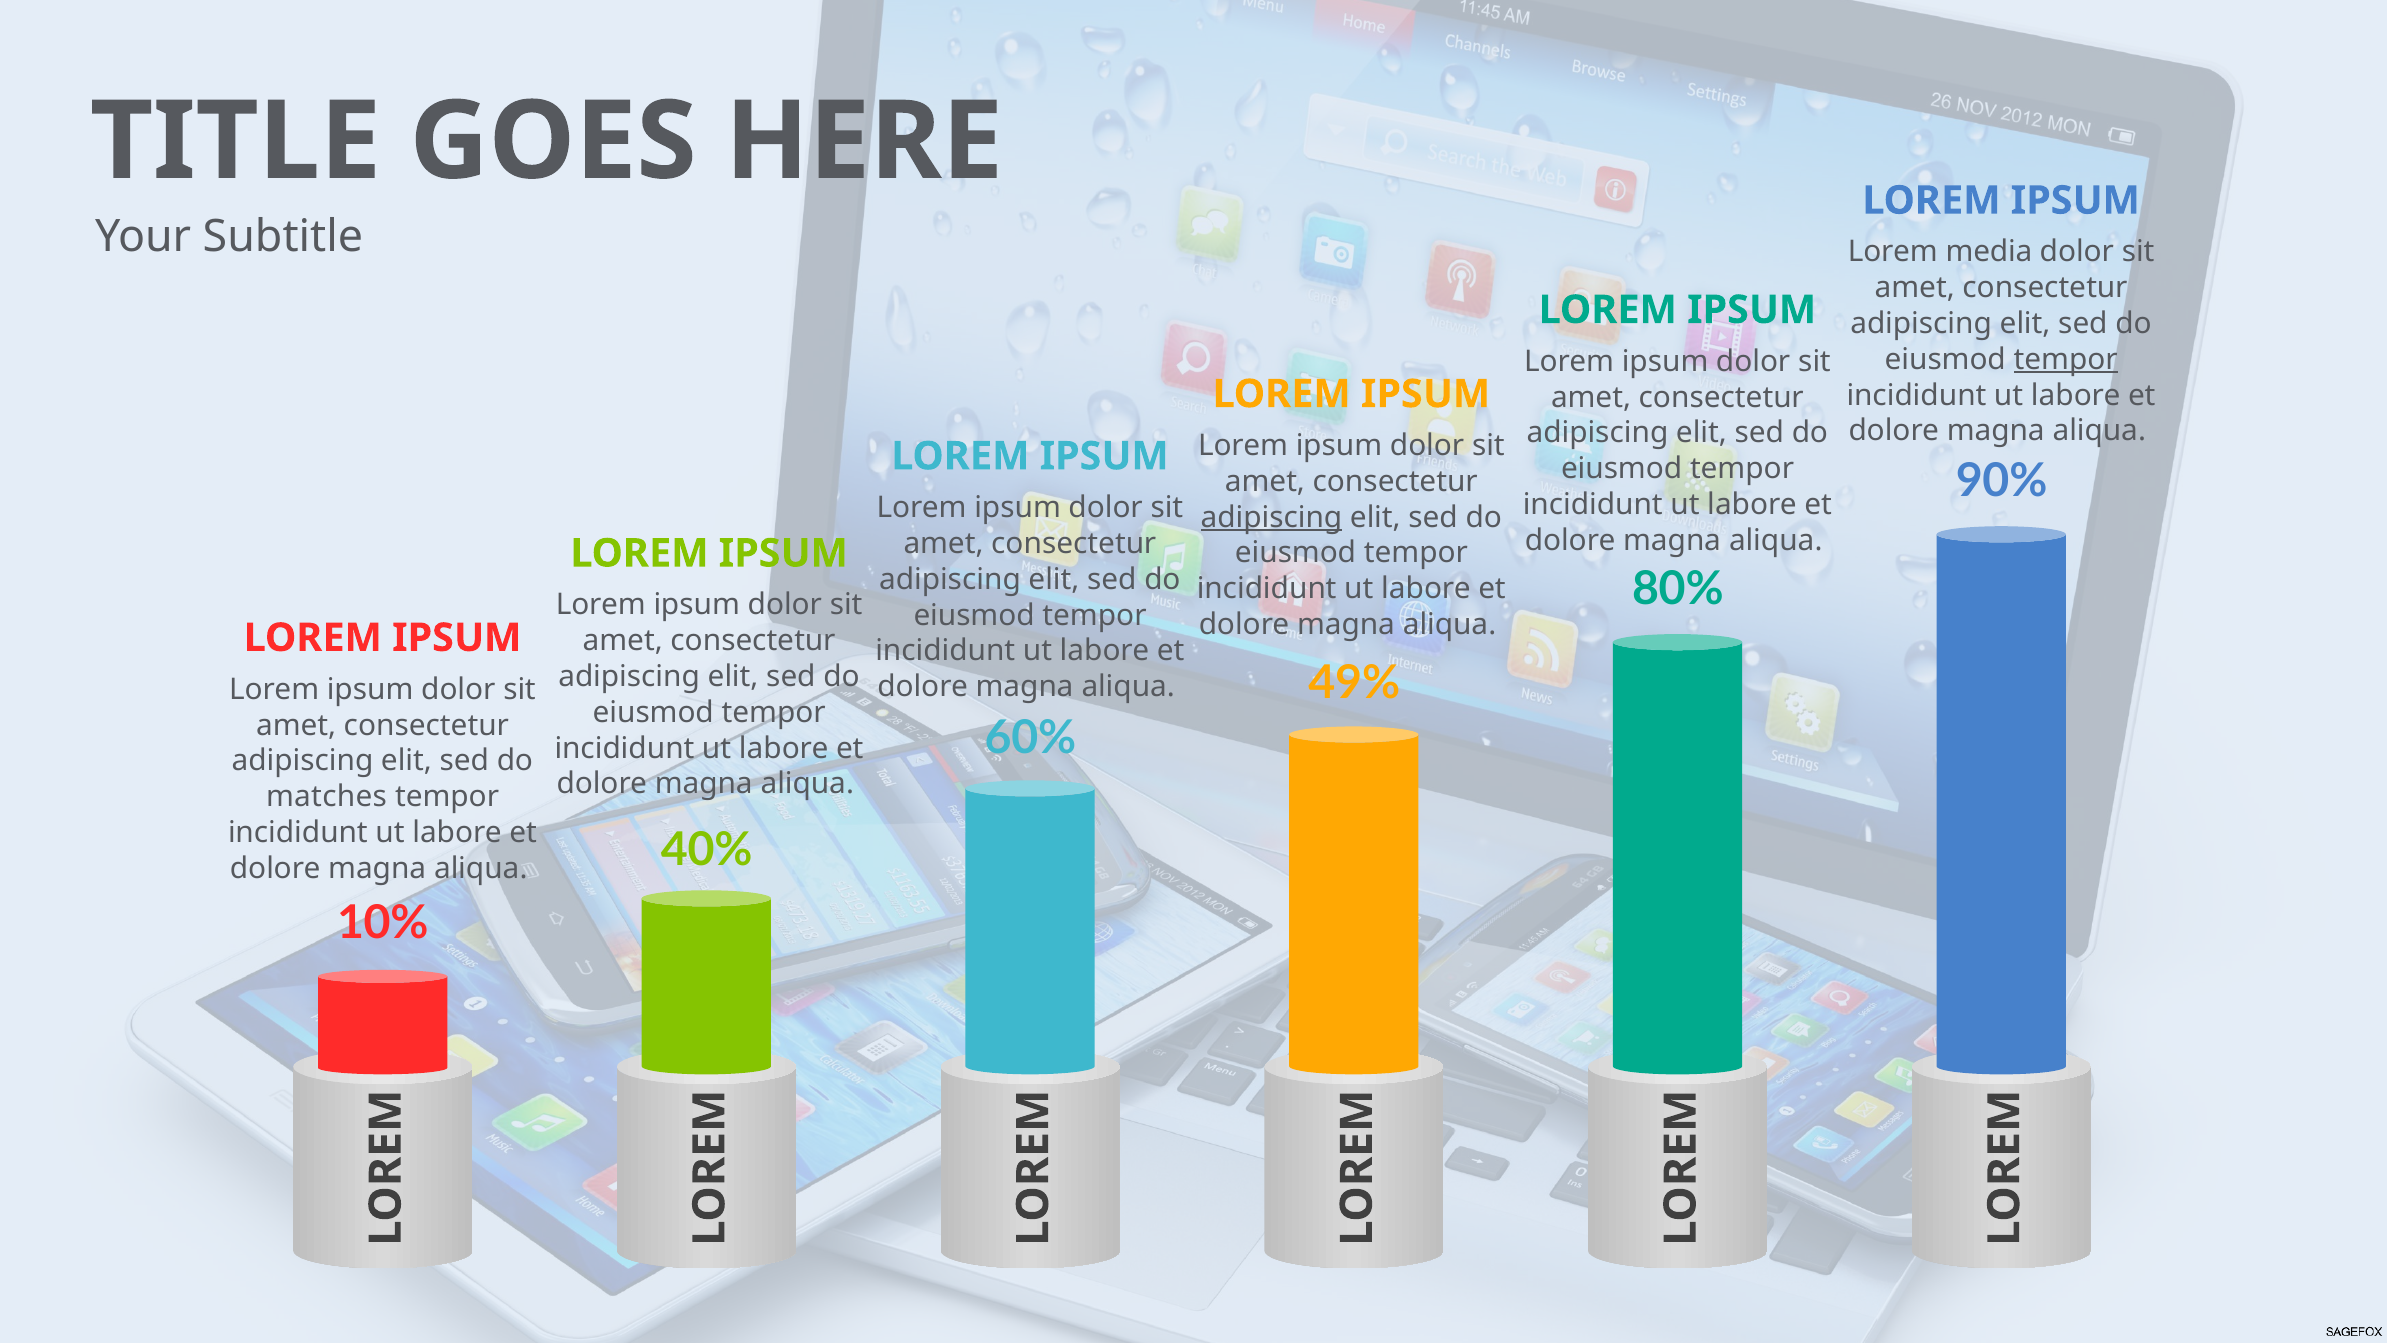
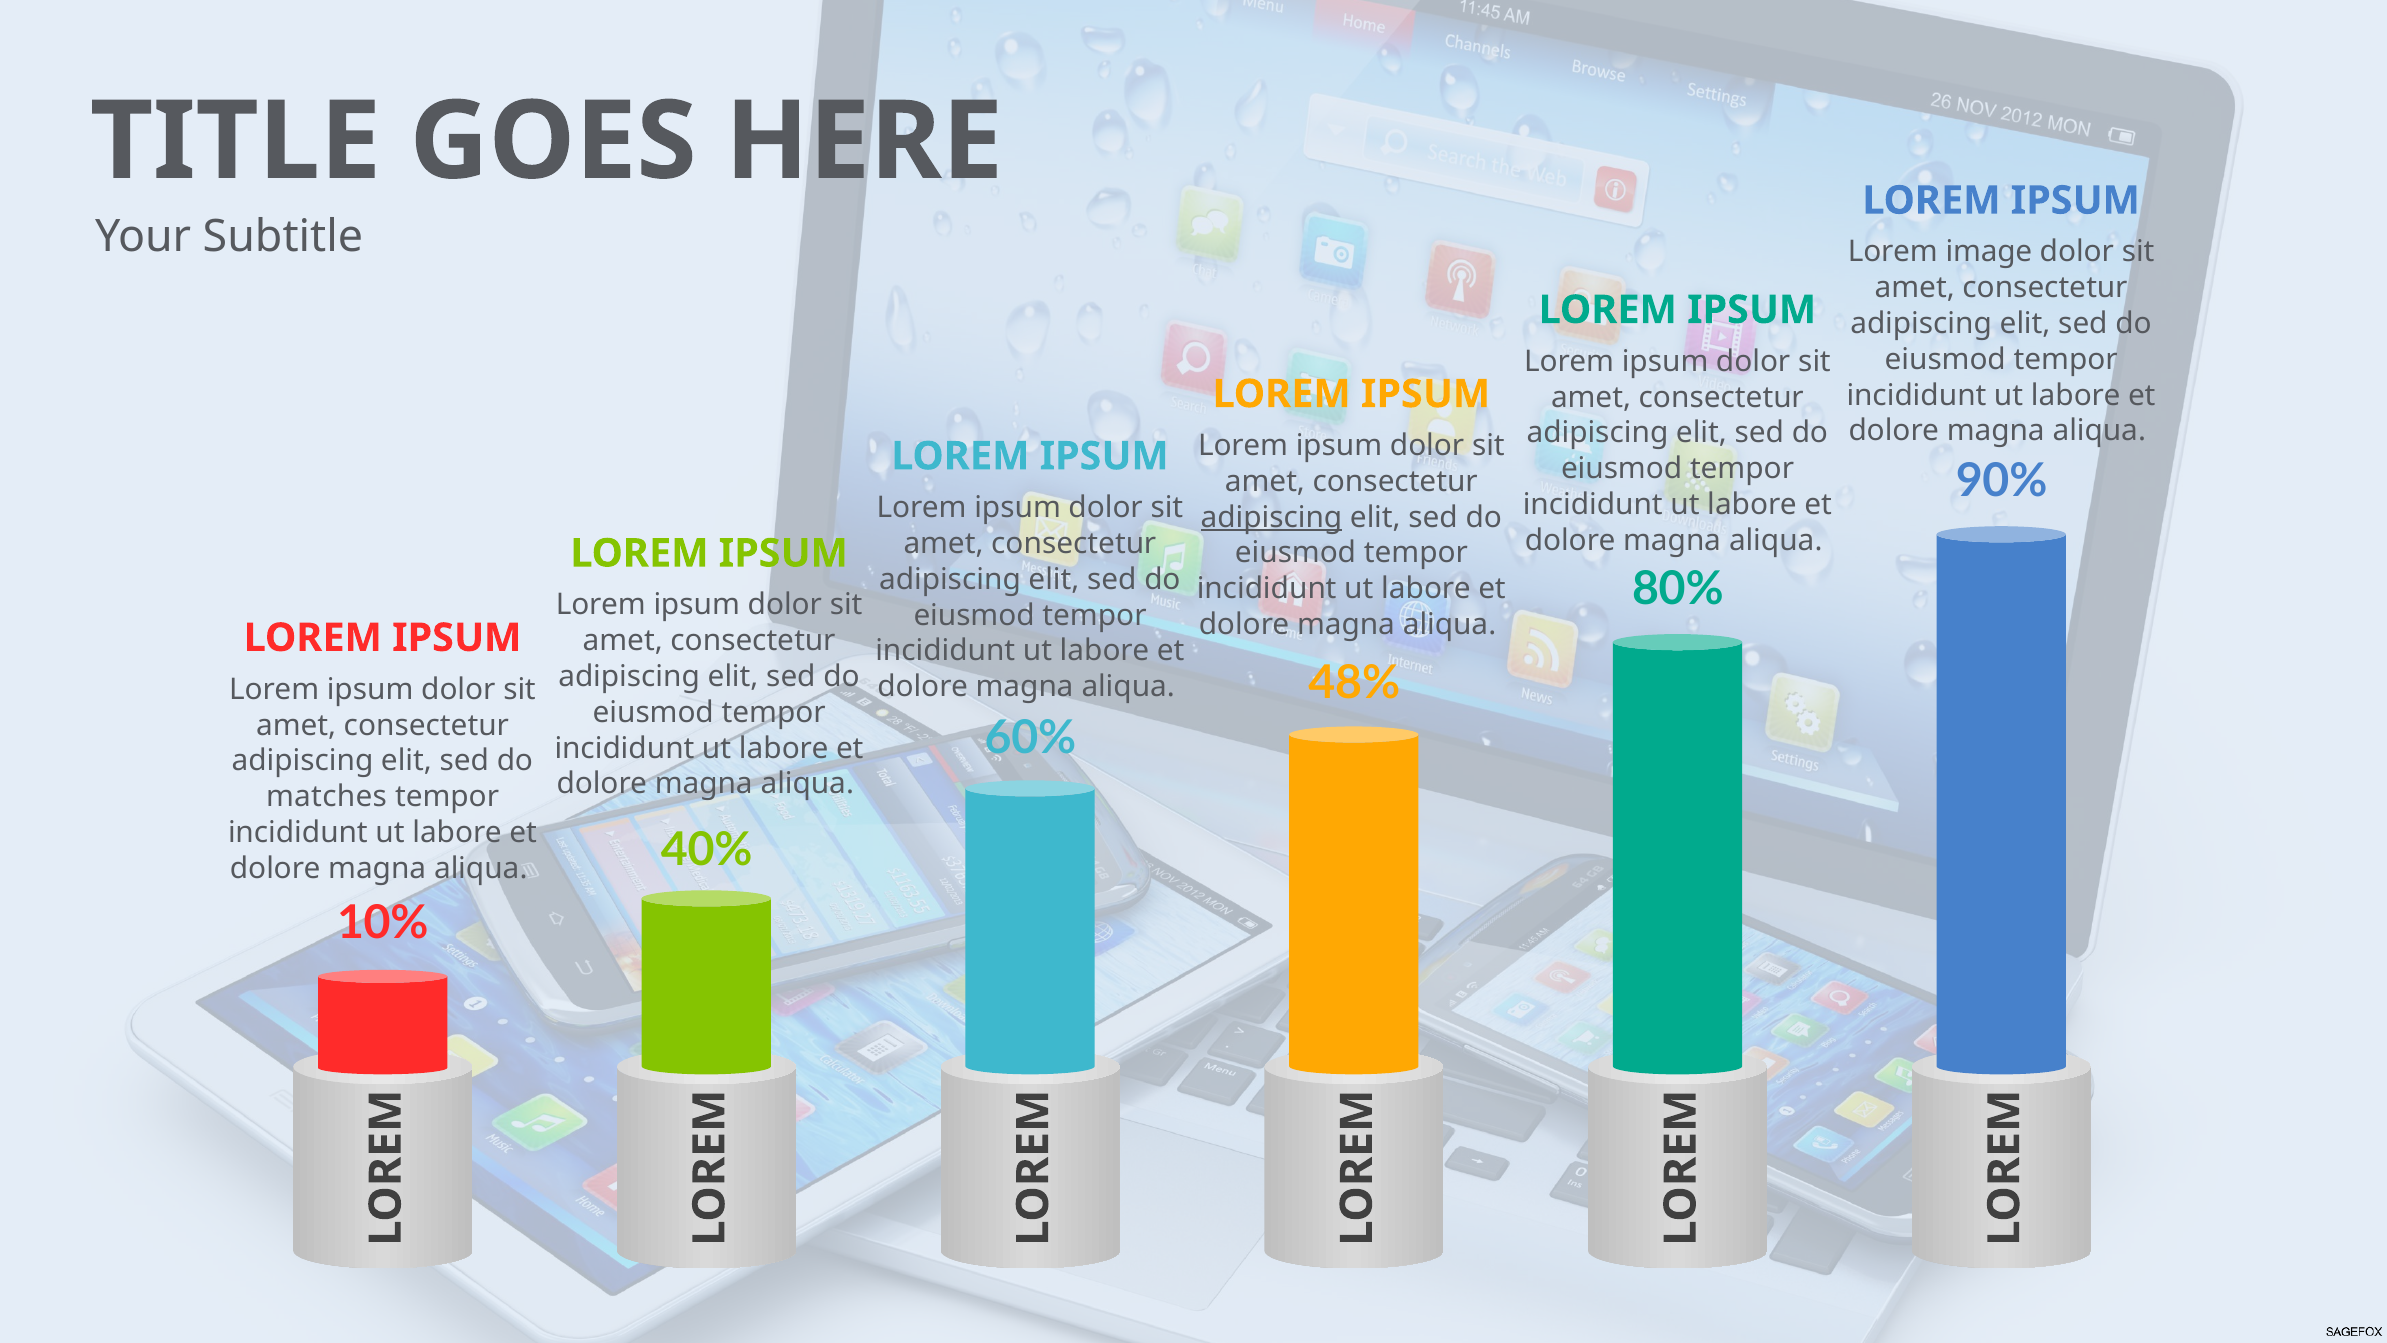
media: media -> image (1989, 252)
tempor underline: present -> none (2066, 359)
49%: 49% -> 48% (1354, 683)
